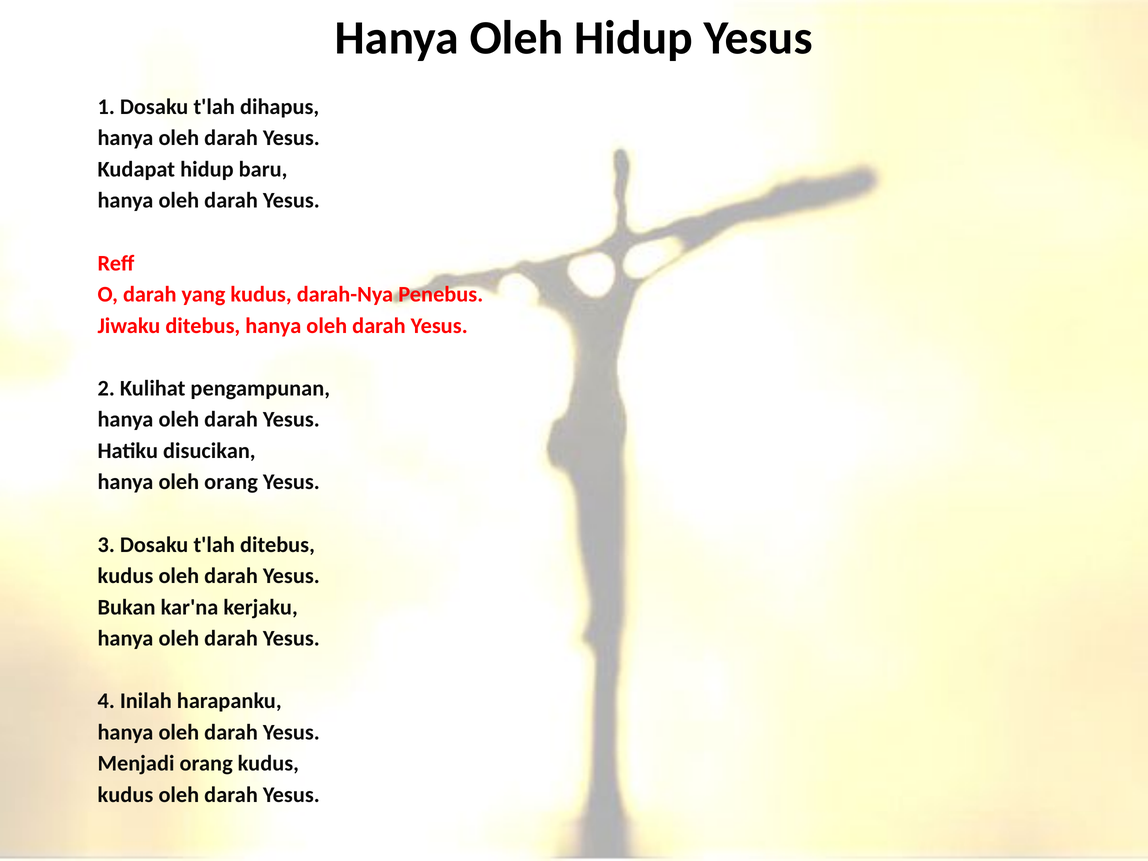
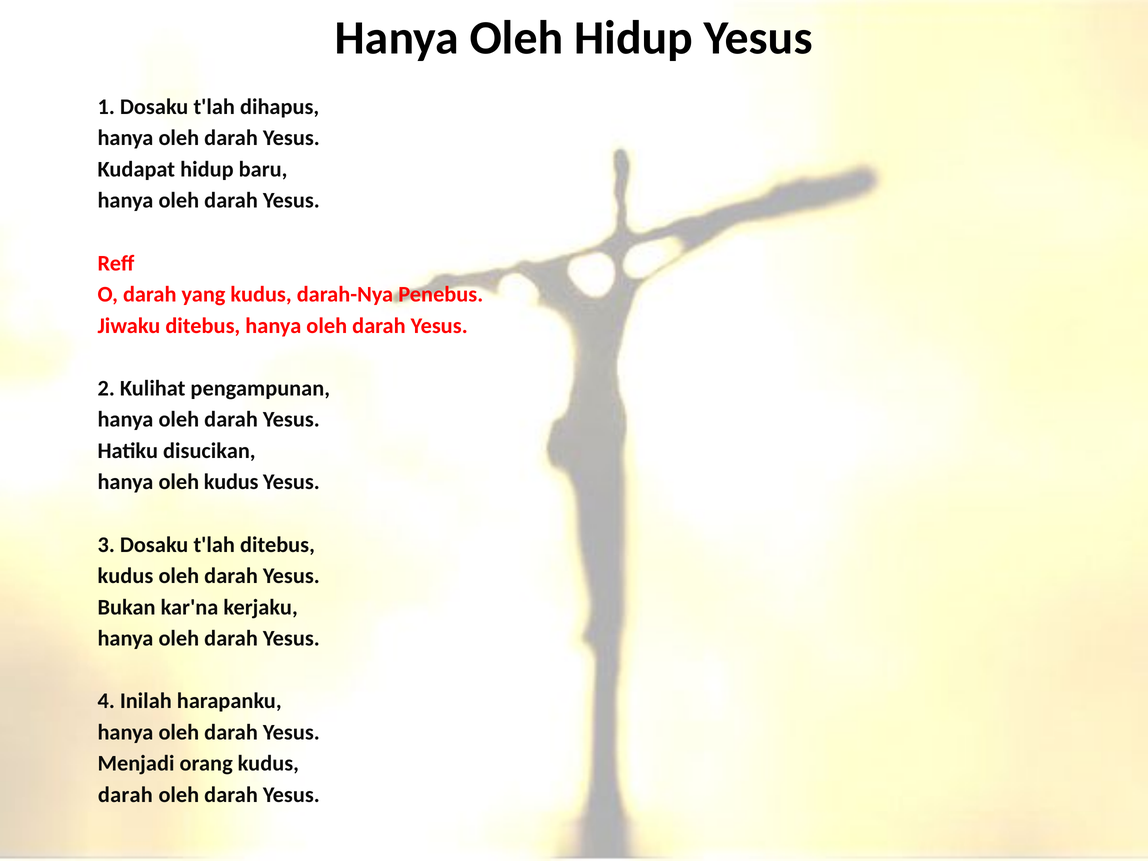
oleh orang: orang -> kudus (231, 482)
kudus: kudus -> darah (125, 795)
